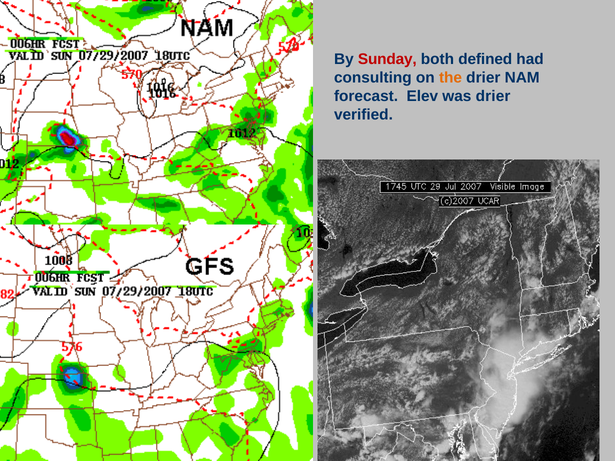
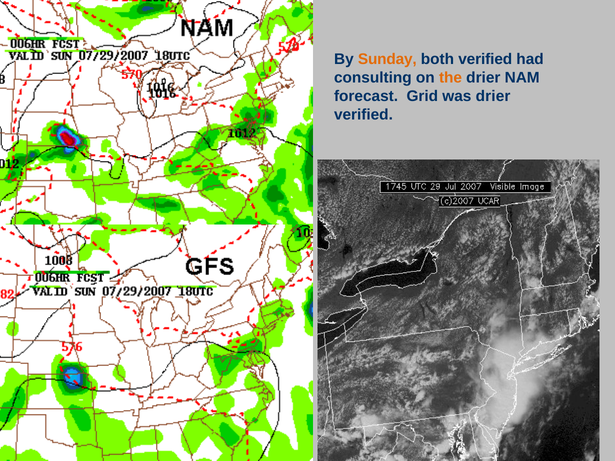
Sunday colour: red -> orange (387, 59)
both defined: defined -> verified (485, 59)
Elev: Elev -> Grid (422, 96)
